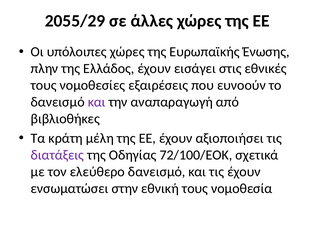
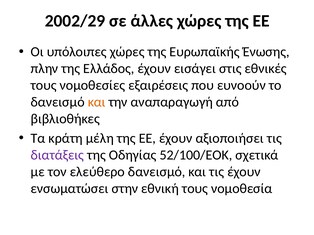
2055/29: 2055/29 -> 2002/29 (75, 21)
και colour: purple -> orange (97, 102)
72/100/ΕΟΚ: 72/100/ΕΟΚ -> 52/100/ΕΟΚ (196, 155)
